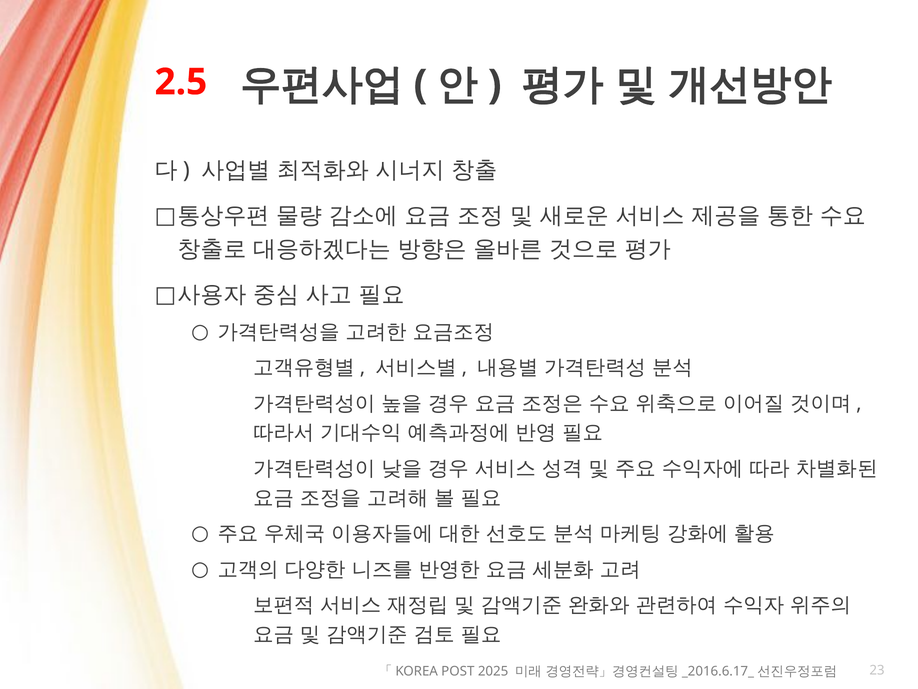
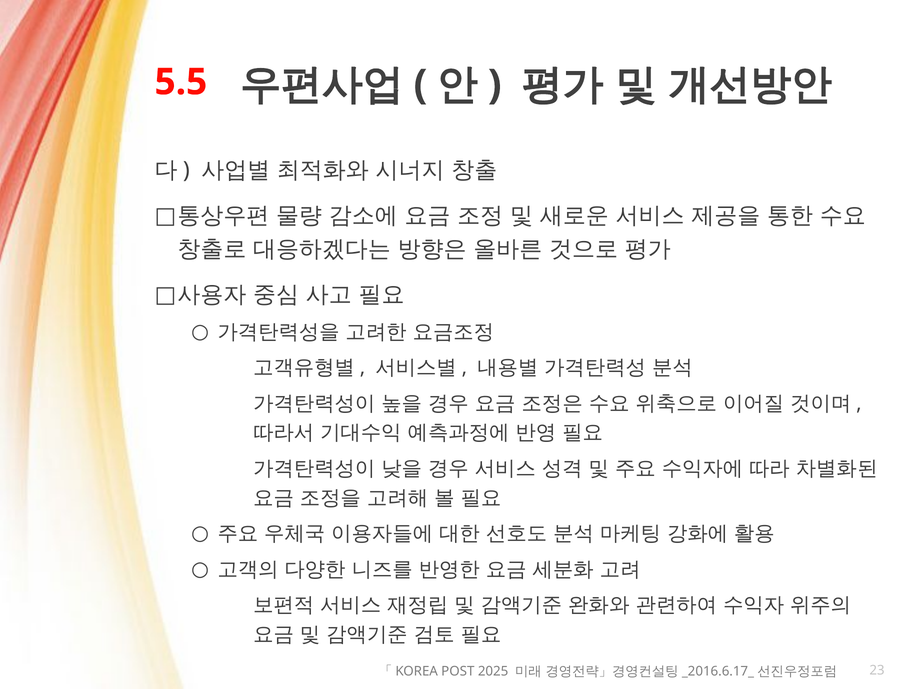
2.5: 2.5 -> 5.5 (181, 82)
